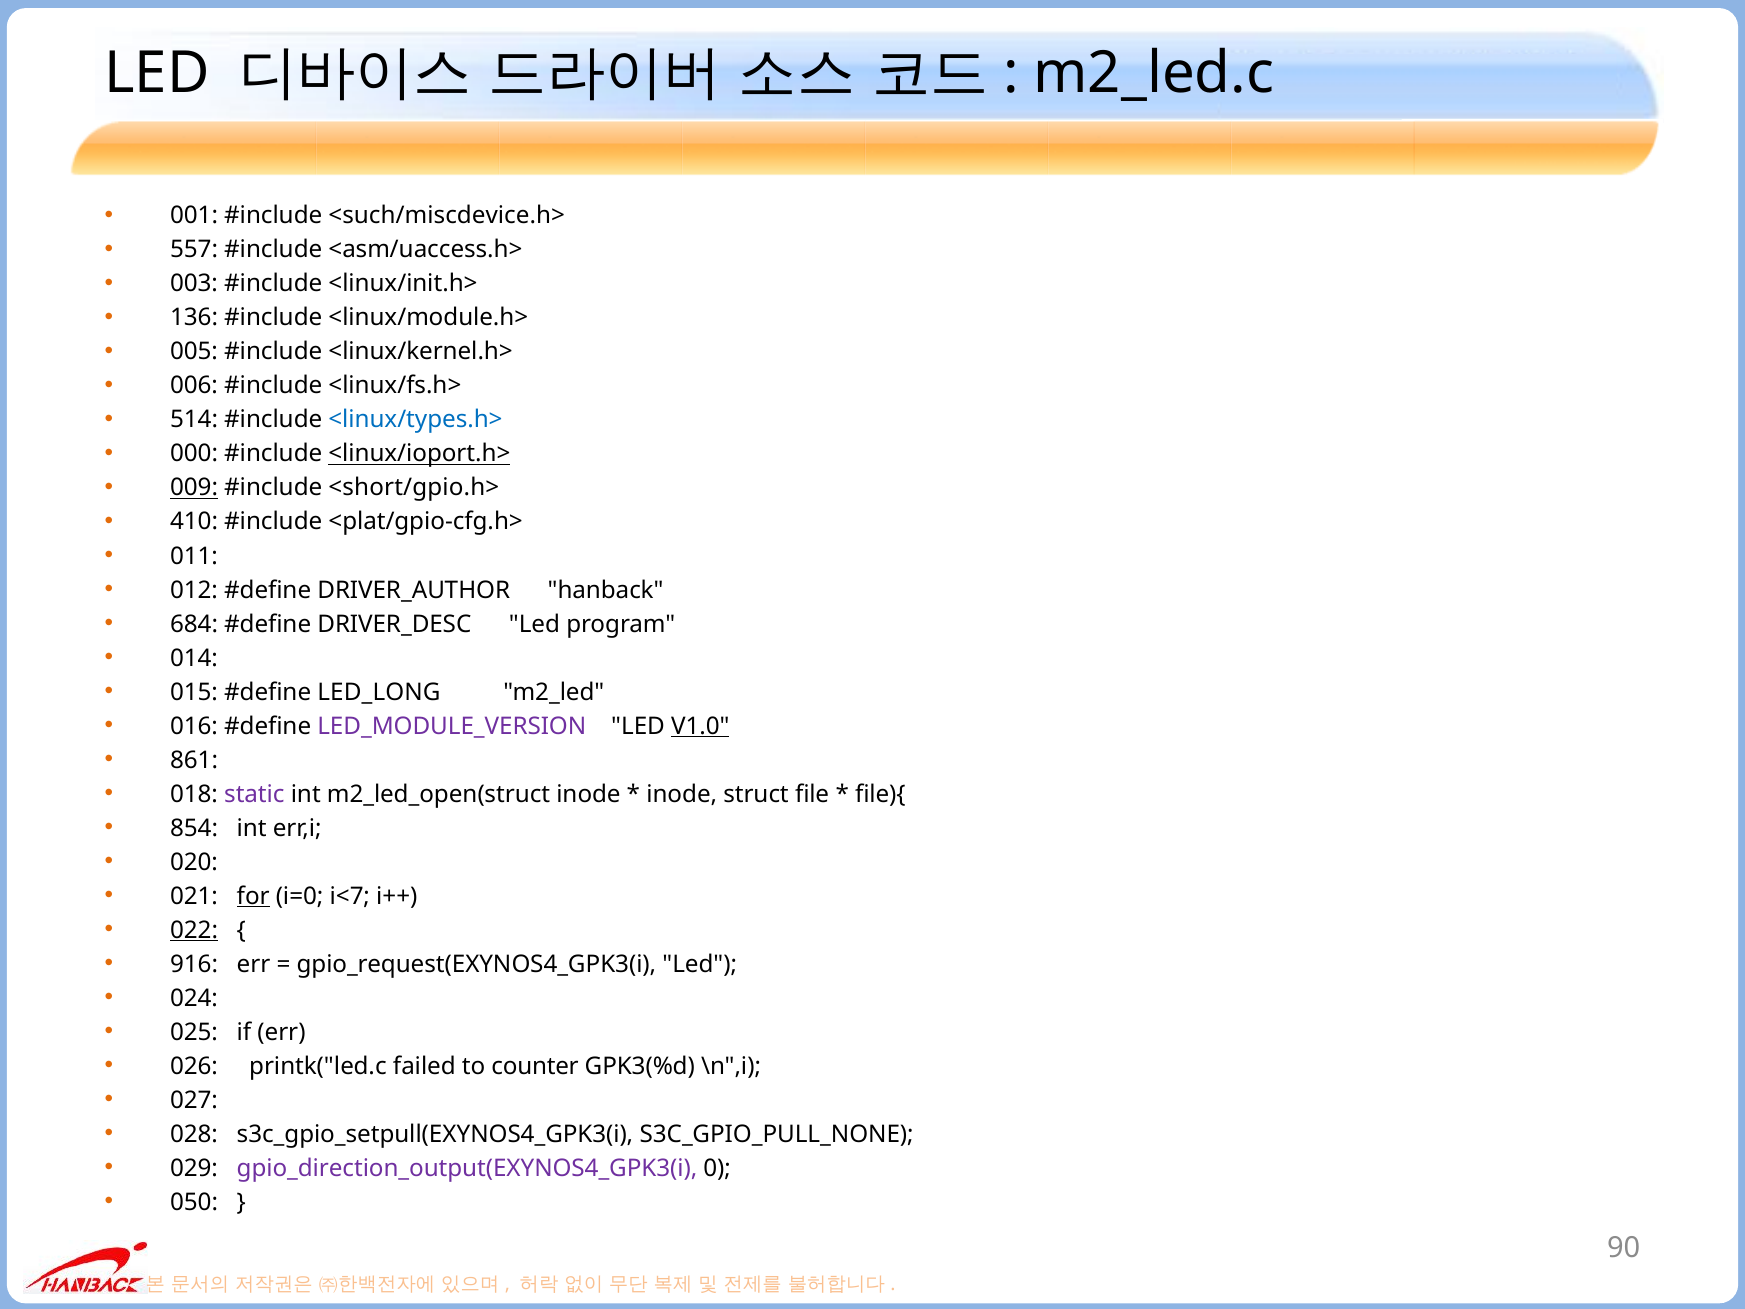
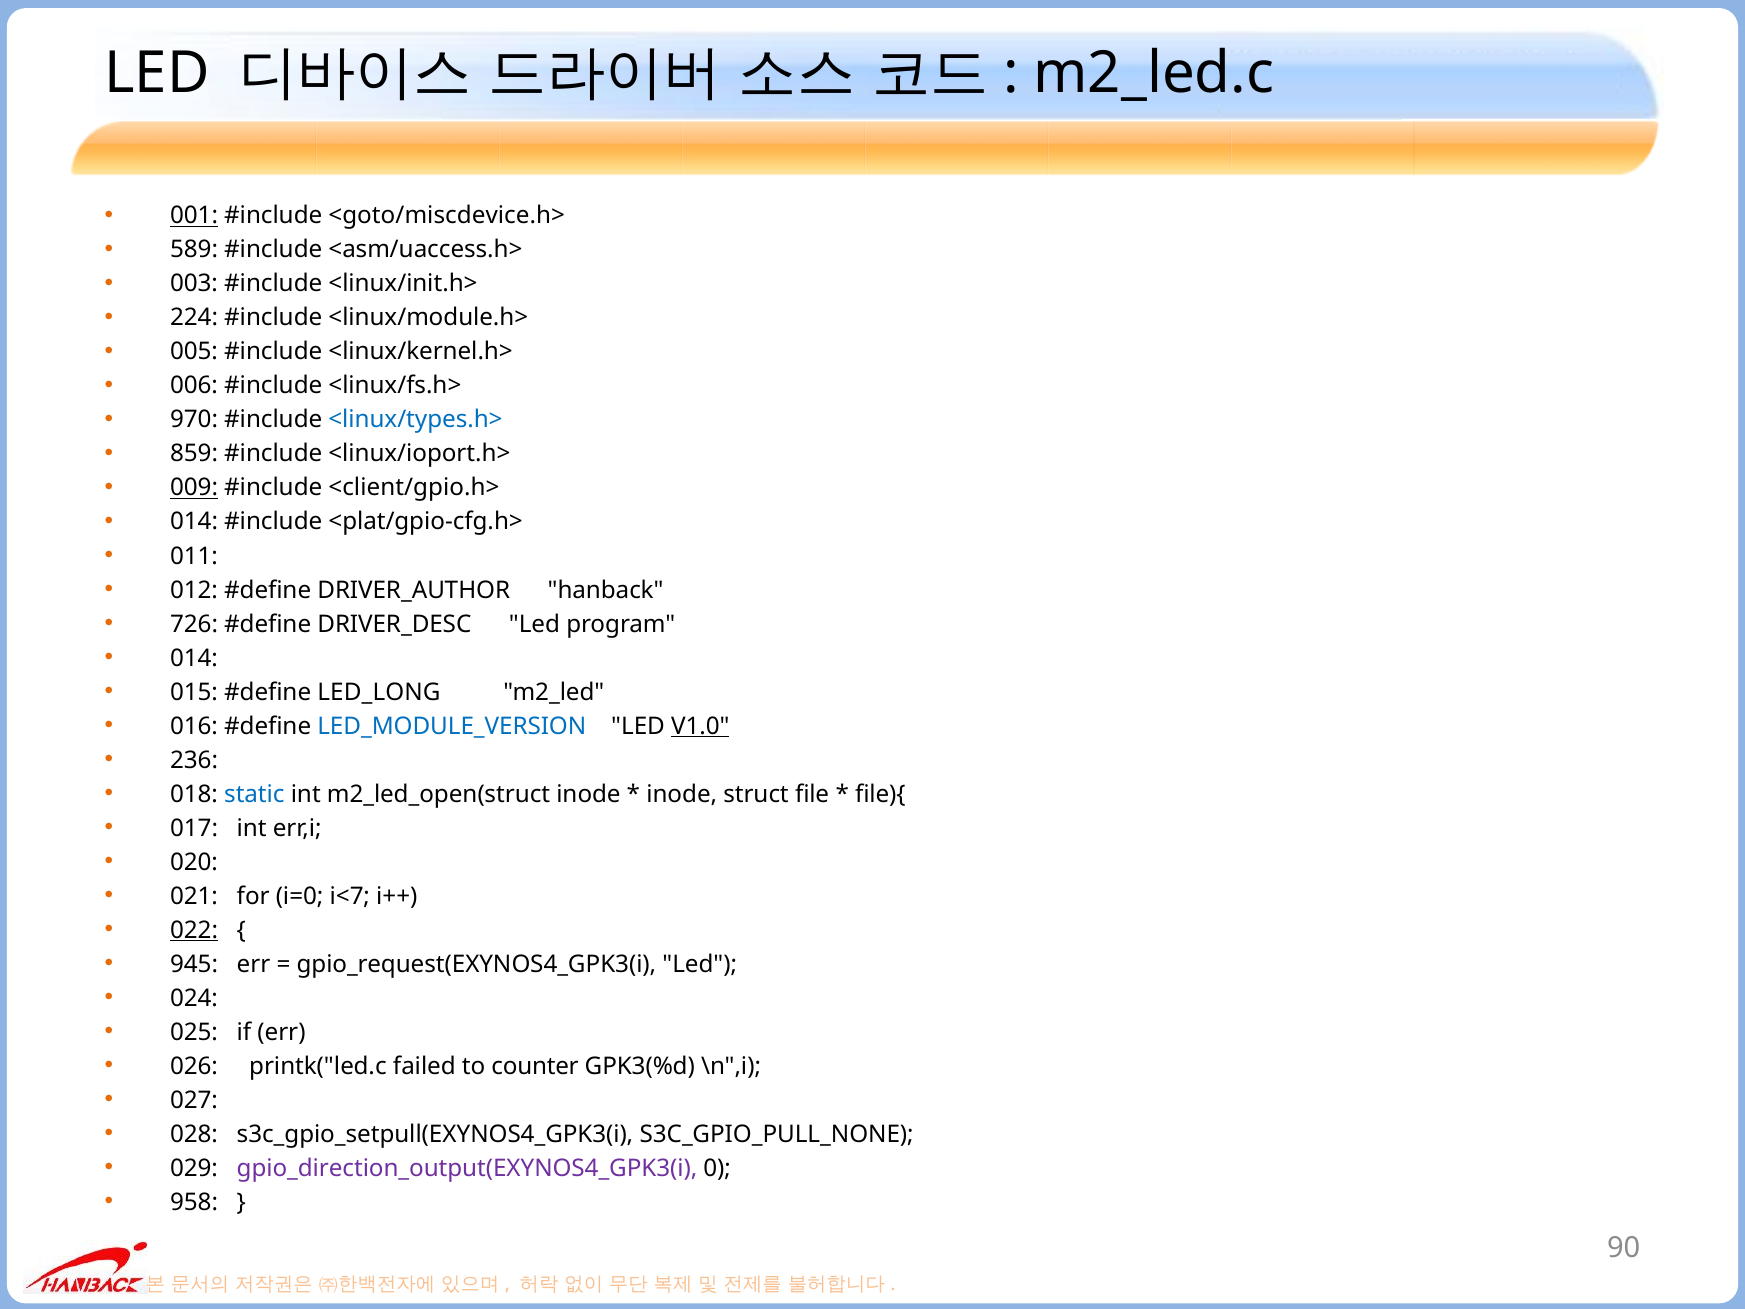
001 underline: none -> present (194, 216)
<such/miscdevice.h>: <such/miscdevice.h> -> <goto/miscdevice.h> (447, 216)
557: 557 -> 589 (194, 250)
136: 136 -> 224 (194, 318)
514: 514 -> 970 (194, 420)
000: 000 -> 859 (194, 454)
<linux/ioport.h> underline: present -> none (419, 454)
<short/gpio.h>: <short/gpio.h> -> <client/gpio.h> (414, 488)
410: 410 -> 014 (194, 522)
684: 684 -> 726 (194, 624)
LED_MODULE_VERSION colour: purple -> blue (452, 726)
861: 861 -> 236 (194, 760)
static colour: purple -> blue (254, 794)
854: 854 -> 017 (194, 828)
for underline: present -> none (253, 896)
916: 916 -> 945 (194, 964)
050: 050 -> 958 (194, 1202)
